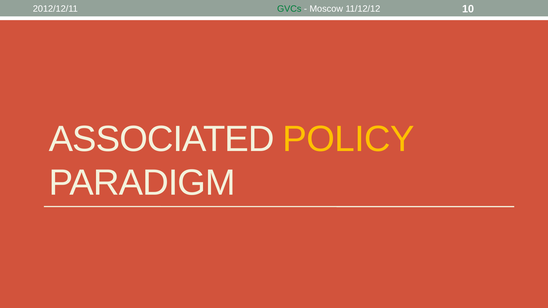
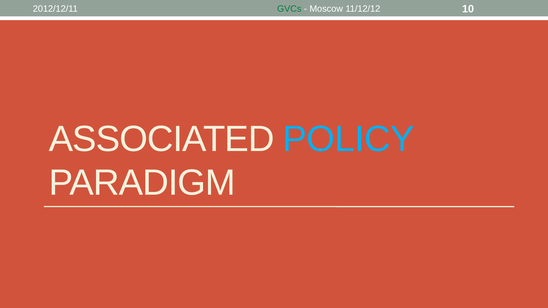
POLICY colour: yellow -> light blue (349, 139)
